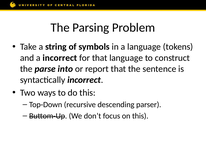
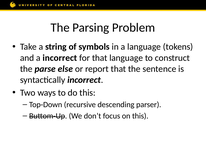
into: into -> else (65, 69)
